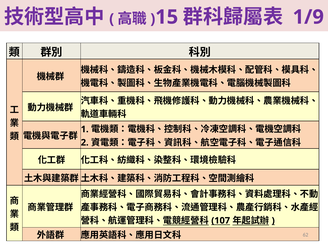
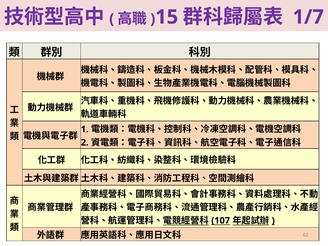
1/9: 1/9 -> 1/7 (308, 17)
